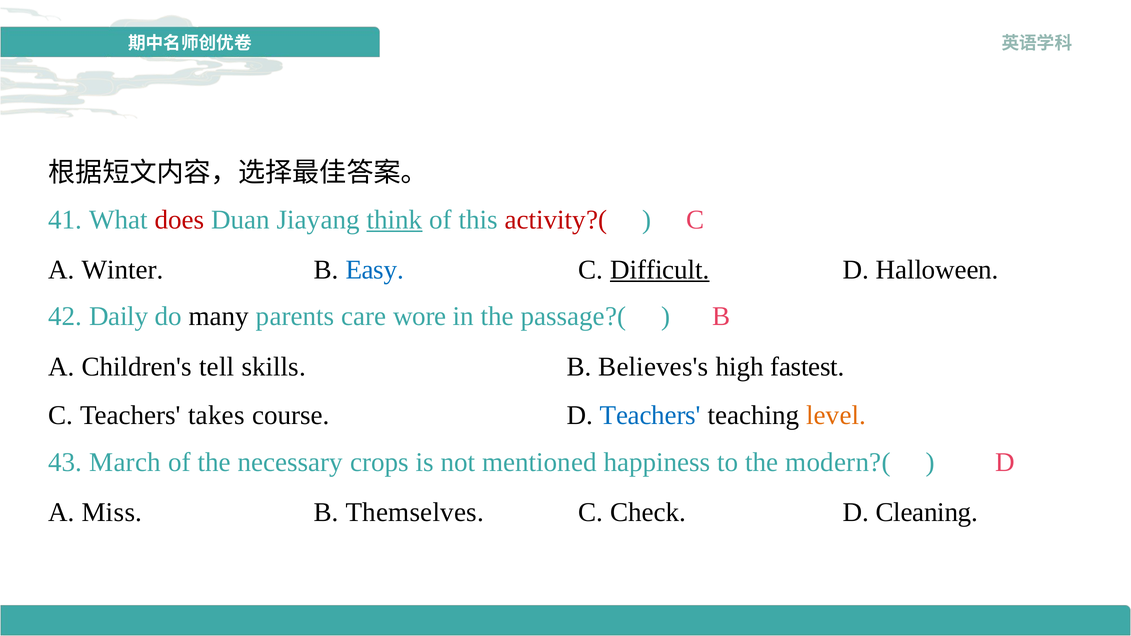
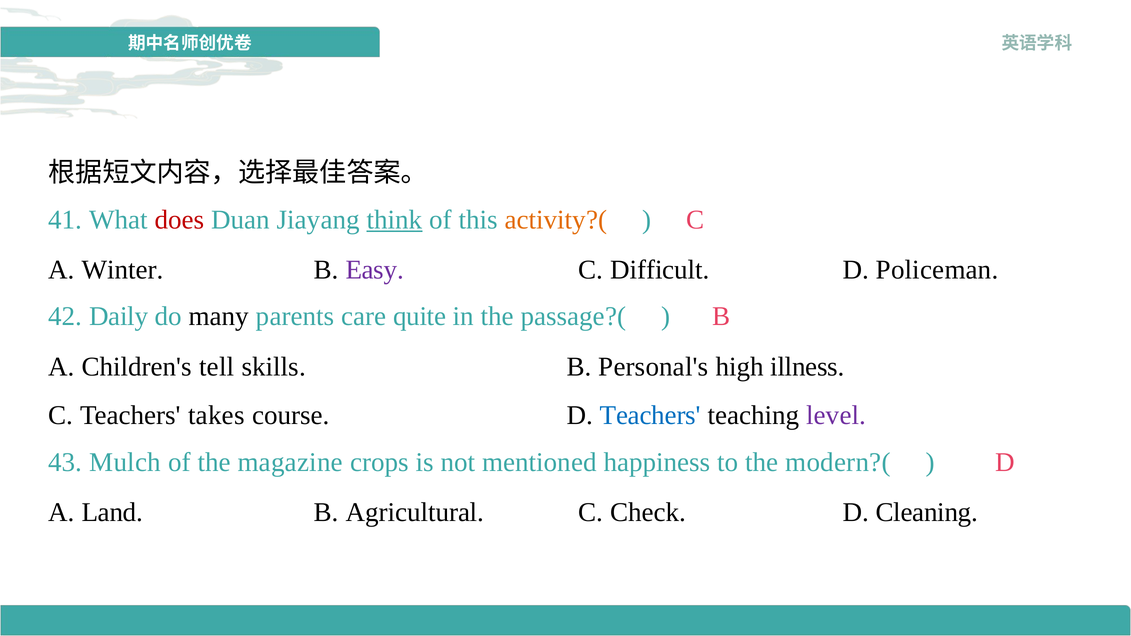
activity?( colour: red -> orange (556, 220)
Easy colour: blue -> purple (375, 270)
Difficult underline: present -> none (660, 270)
Halloween: Halloween -> Policeman (937, 270)
wore: wore -> quite (420, 316)
Believes's: Believes's -> Personal's (653, 367)
fastest: fastest -> illness (807, 367)
level colour: orange -> purple (836, 416)
March: March -> Mulch (125, 462)
necessary: necessary -> magazine (290, 462)
Miss: Miss -> Land (112, 512)
Themselves: Themselves -> Agricultural (415, 512)
